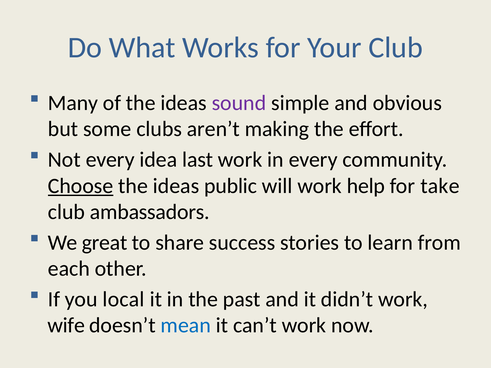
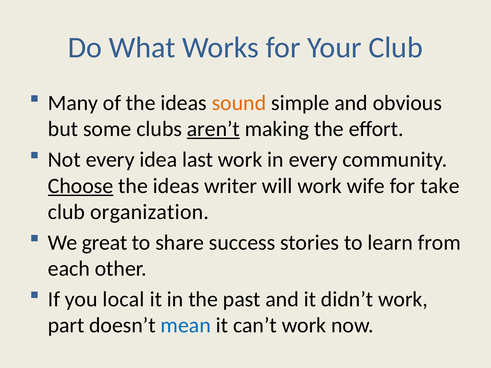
sound colour: purple -> orange (239, 103)
aren’t underline: none -> present (213, 129)
public: public -> writer (231, 186)
help: help -> wife (366, 186)
ambassadors: ambassadors -> organization (150, 212)
wife: wife -> part (66, 326)
